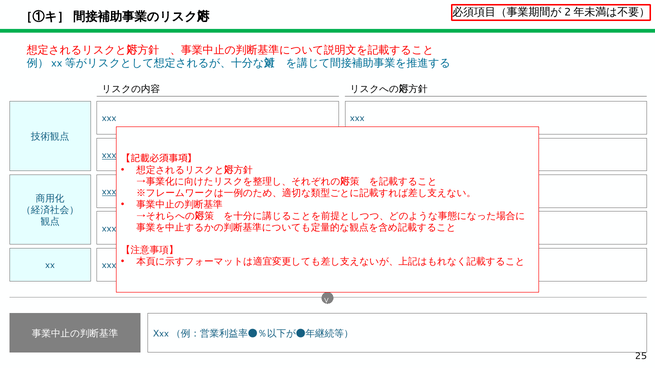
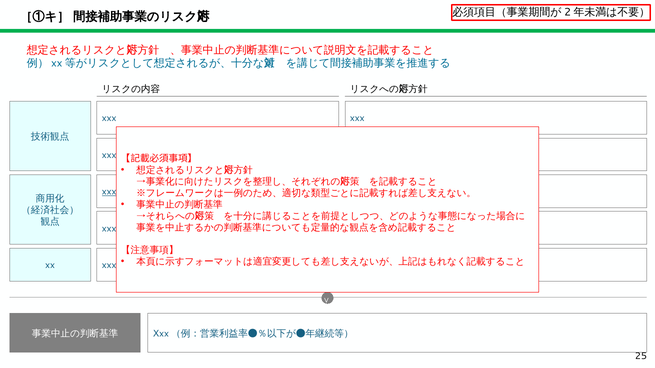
xxx underline: present -> none (109, 155)
